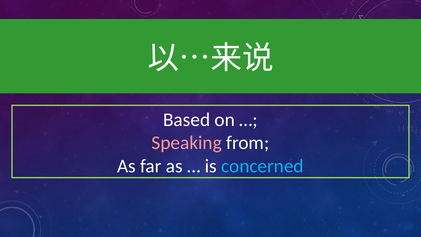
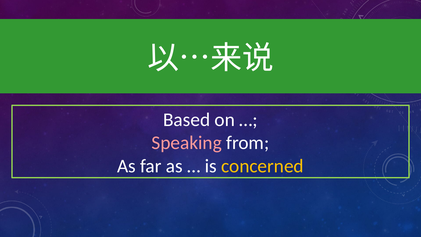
concerned colour: light blue -> yellow (262, 166)
